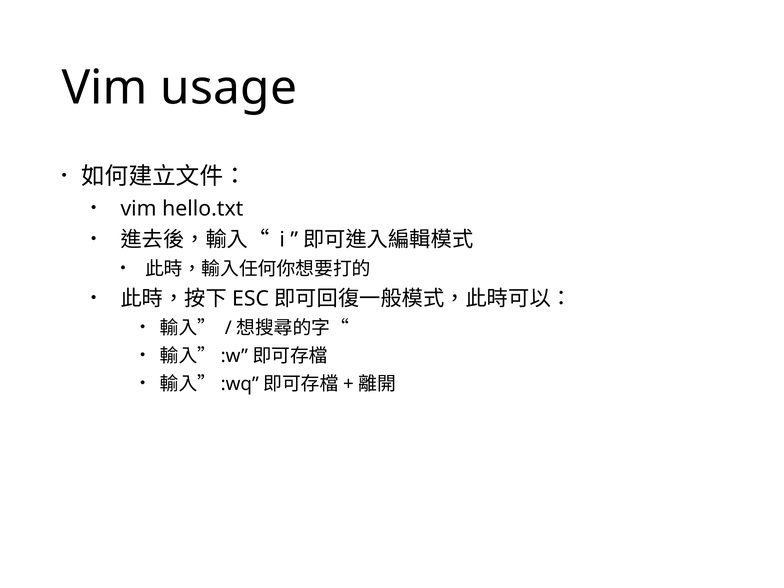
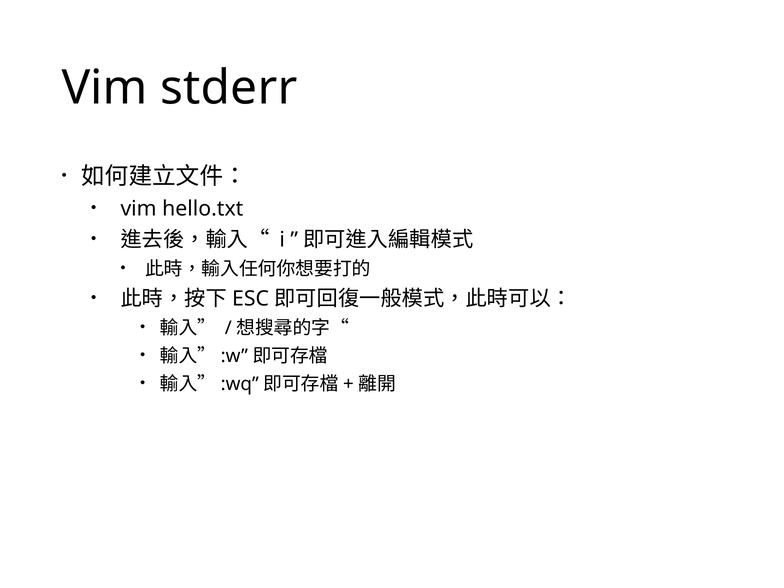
usage: usage -> stderr (229, 88)
